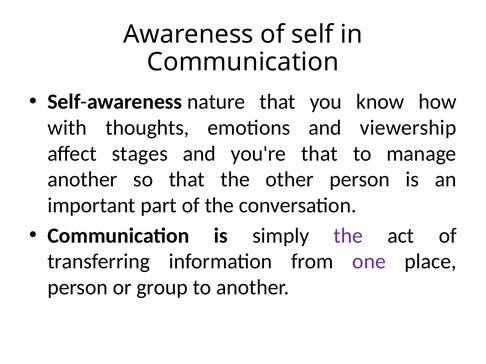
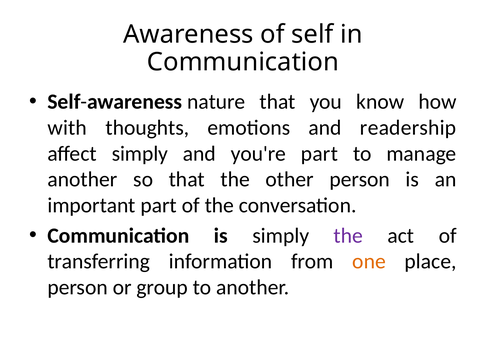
viewership: viewership -> readership (408, 128)
affect stages: stages -> simply (140, 154)
you're that: that -> part (319, 154)
one colour: purple -> orange (369, 262)
